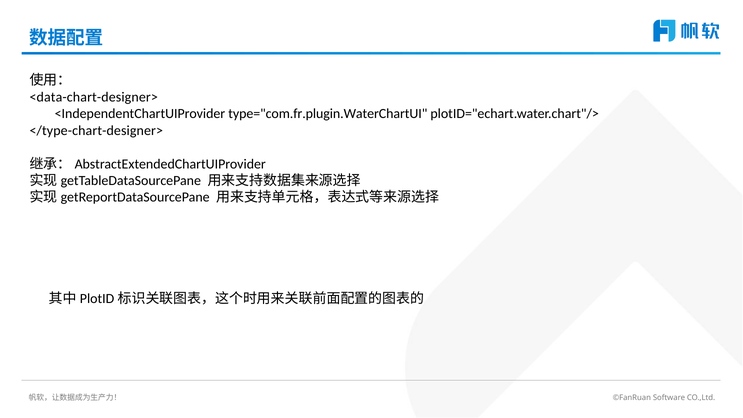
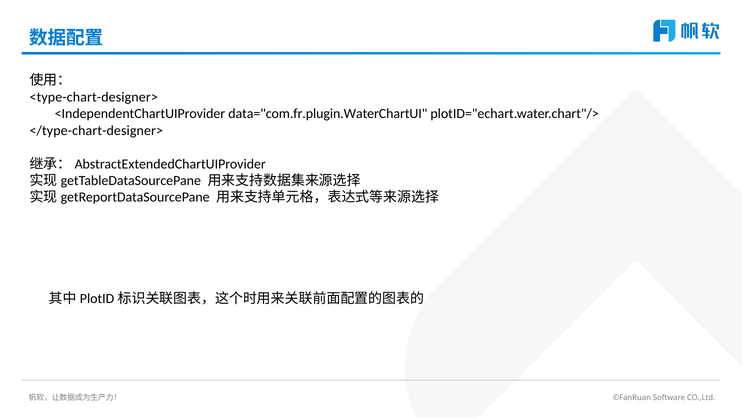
<data-chart-designer>: <data-chart-designer> -> <type-chart-designer> (94, 97)
type="com.fr.plugin.WaterChartUI: type="com.fr.plugin.WaterChartUI -> data="com.fr.plugin.WaterChartUI (328, 114)
